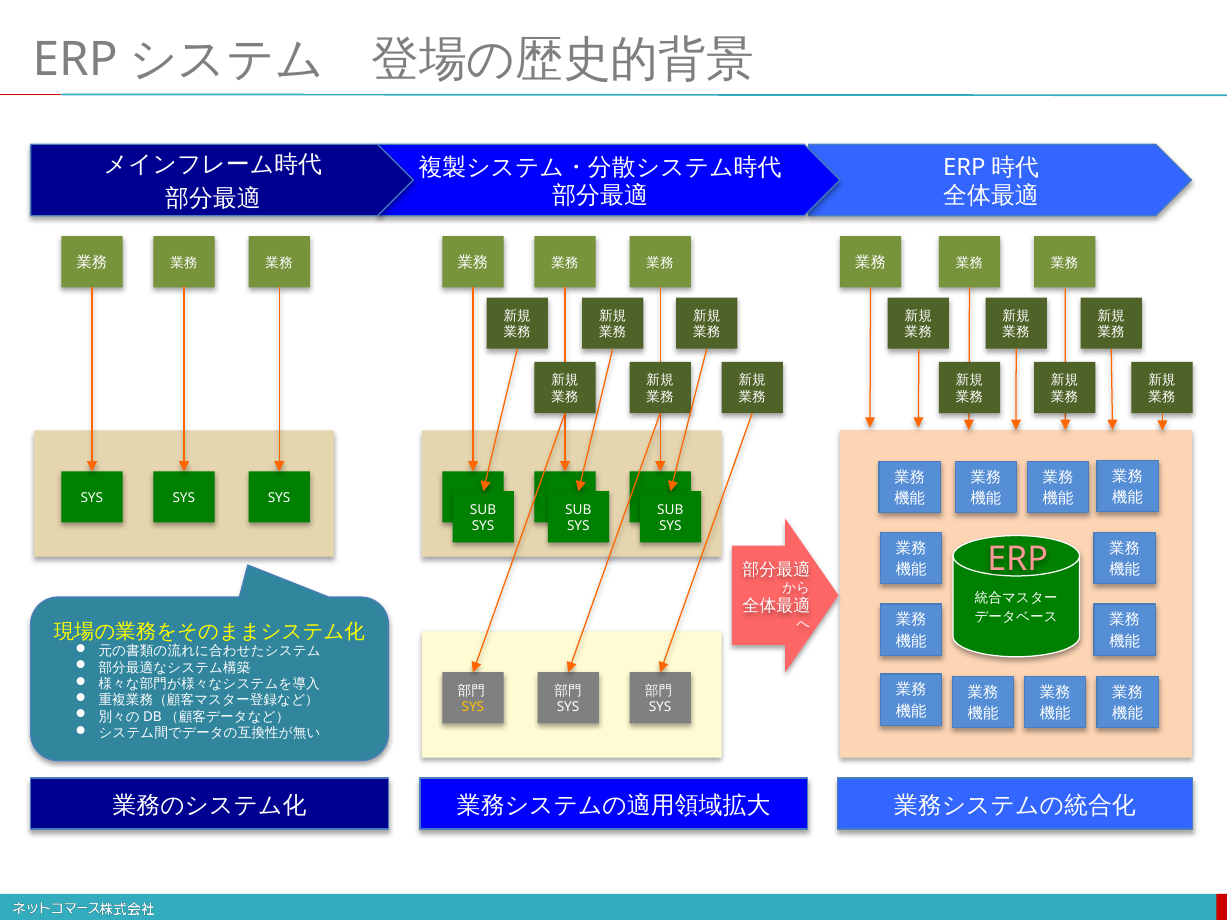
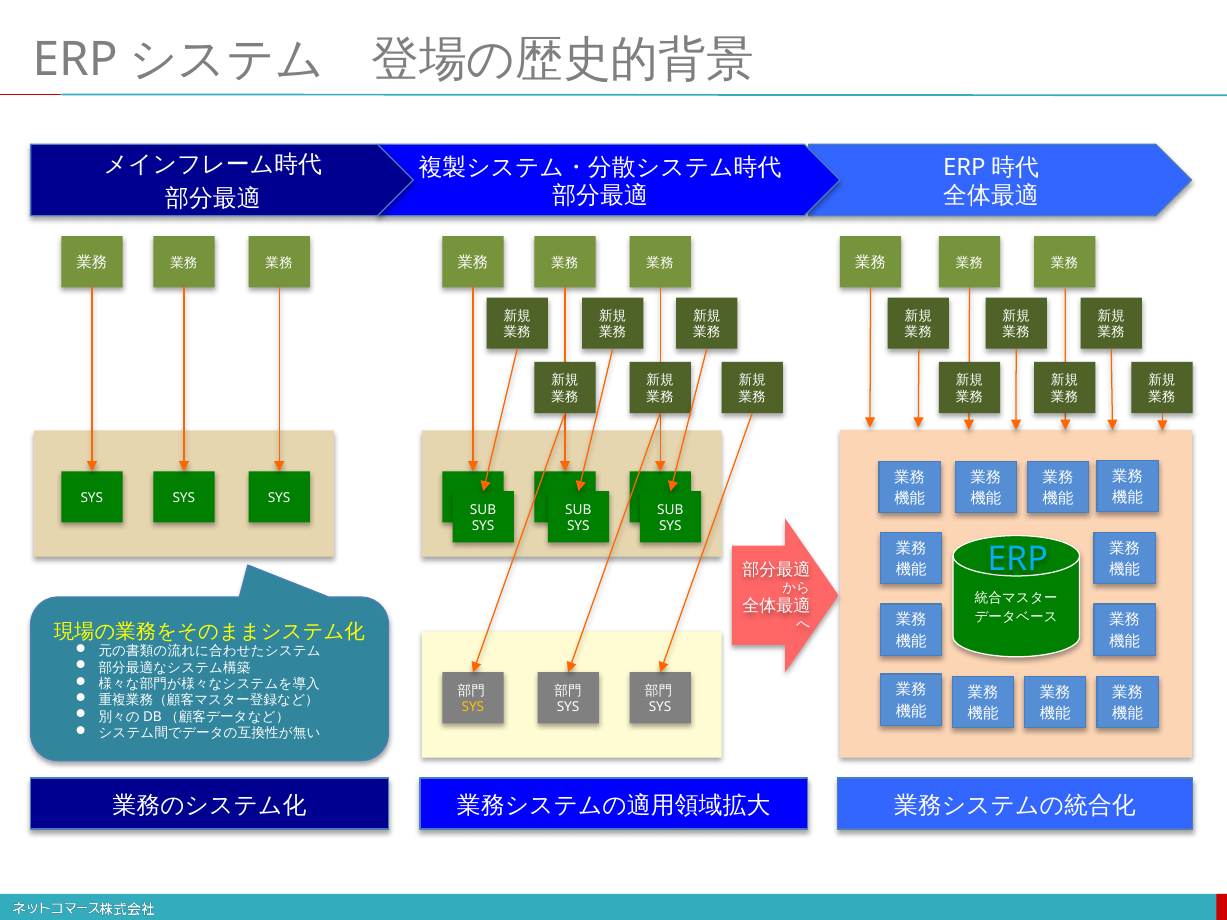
ERP colour: pink -> light blue (1018, 559)
